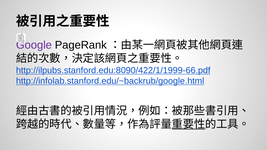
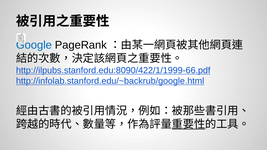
Google colour: purple -> blue (34, 45)
